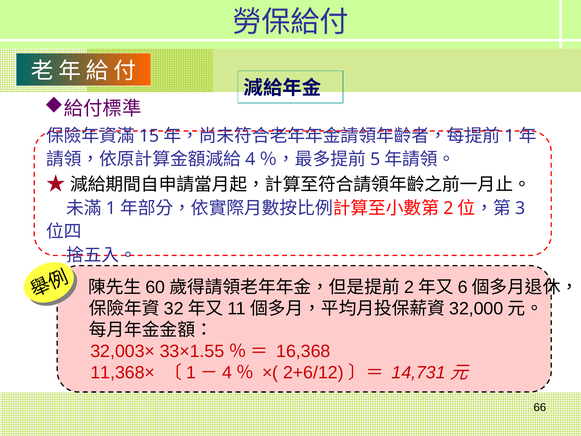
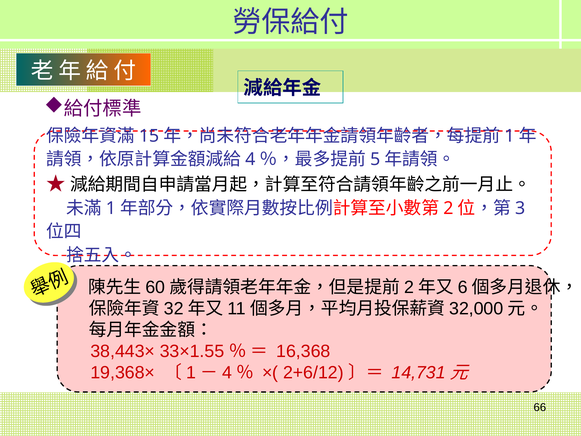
32,003×: 32,003× -> 38,443× (123, 351)
11,368×: 11,368× -> 19,368× (123, 372)
